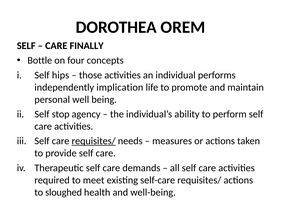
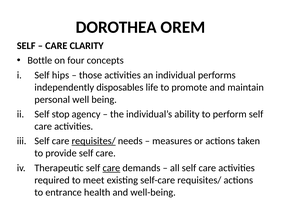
FINALLY: FINALLY -> CLARITY (87, 46)
implication: implication -> disposables (120, 87)
care underline: none -> present (111, 168)
sloughed: sloughed -> entrance (64, 192)
